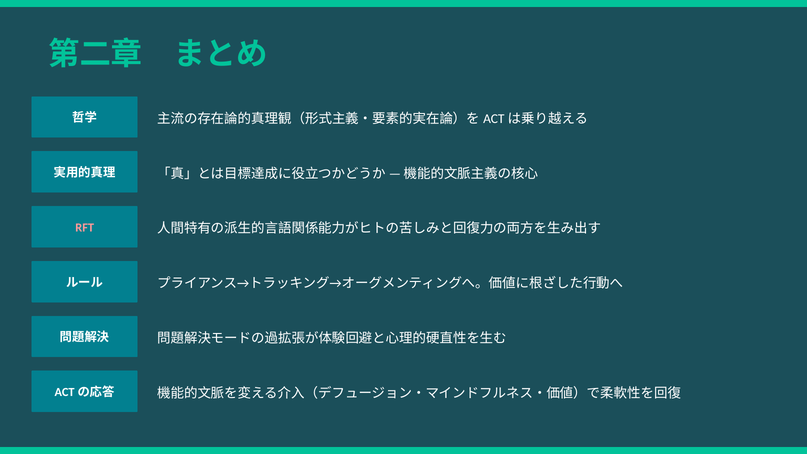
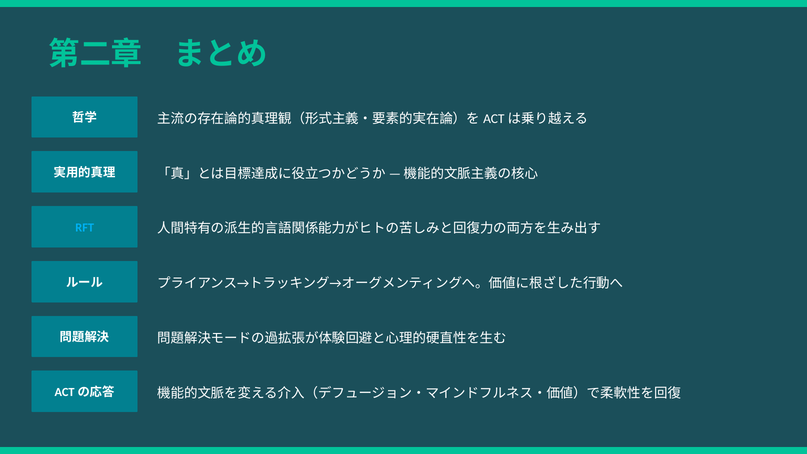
RFT colour: pink -> light blue (85, 228)
